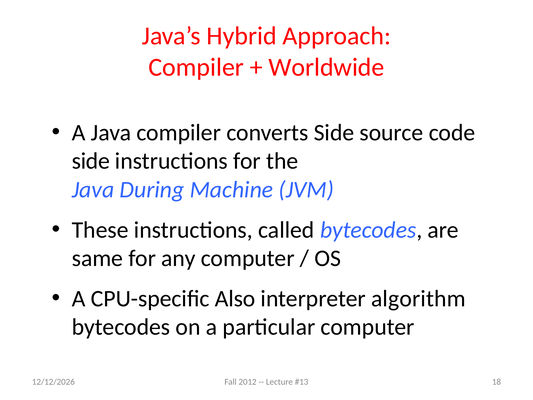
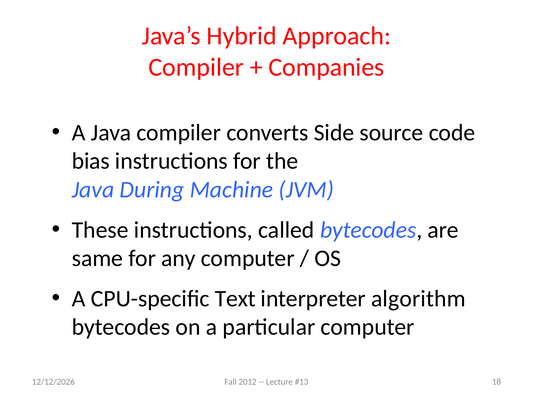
Worldwide: Worldwide -> Companies (326, 67)
side: side -> bias (91, 161)
Also: Also -> Text (235, 299)
